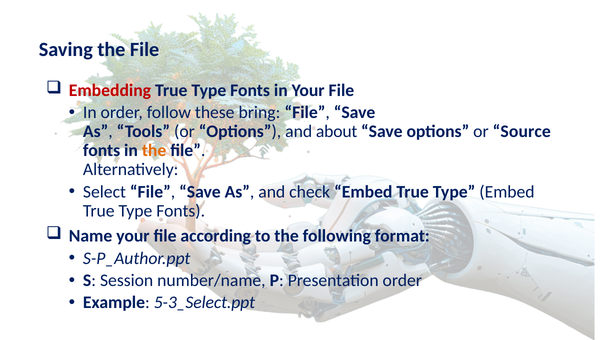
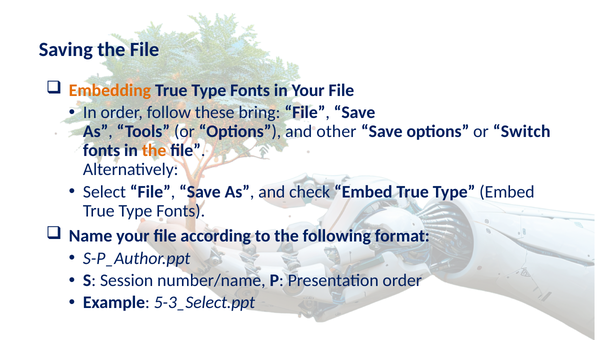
Embedding colour: red -> orange (110, 91)
about: about -> other (336, 132)
Source: Source -> Switch (522, 132)
